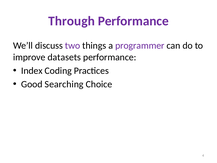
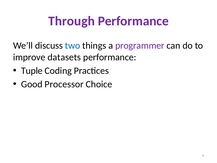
two colour: purple -> blue (73, 46)
Index: Index -> Tuple (32, 71)
Searching: Searching -> Processor (64, 84)
